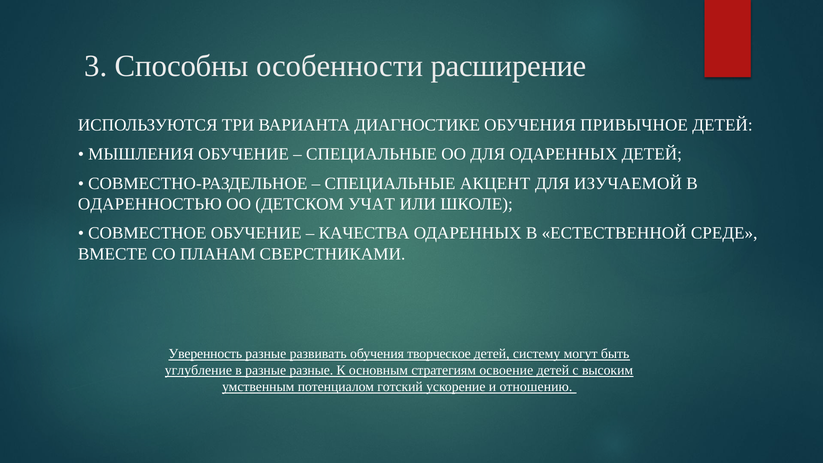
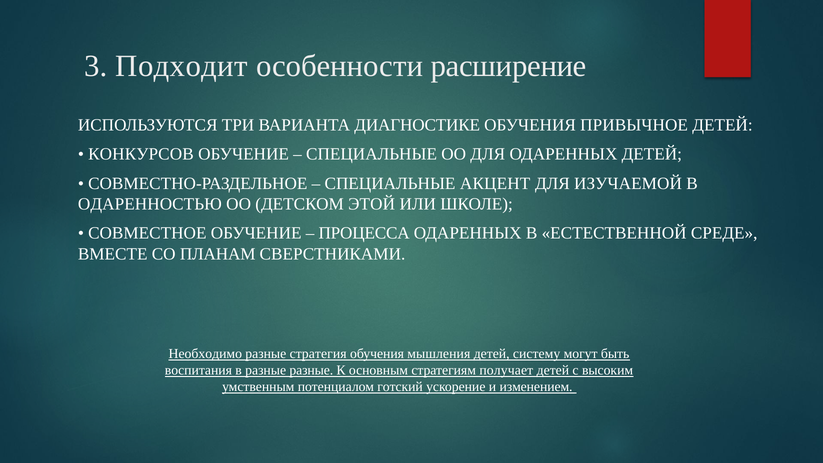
Способны: Способны -> Подходит (181, 66)
МЫШЛЕНИЯ: МЫШЛЕНИЯ -> КОНКУРСОВ (141, 154)
УЧАТ: УЧАТ -> ЭТОЙ (372, 204)
КАЧЕСТВА: КАЧЕСТВА -> ПРОЦЕССА (364, 233)
Уверенность: Уверенность -> Необходимо (205, 354)
развивать: развивать -> стратегия (318, 354)
творческое: творческое -> мышления (439, 354)
углубление: углубление -> воспитания (198, 370)
освоение: освоение -> получает (506, 370)
отношению: отношению -> изменением (536, 387)
